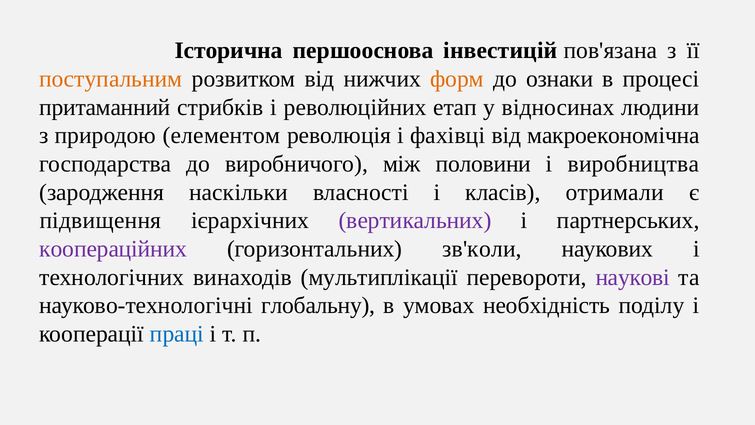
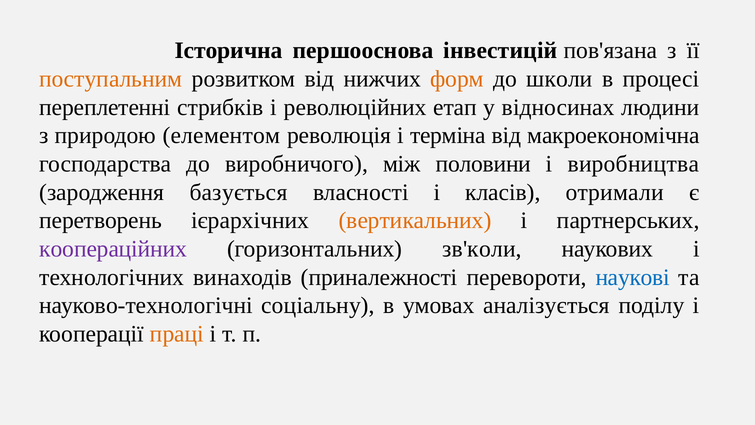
ознаки: ознаки -> школи (559, 79)
притаманний: притаманний -> переплетенні (105, 107)
фахівці: фахівці -> терміна (448, 135)
наскільки: наскільки -> базується (239, 192)
підвищення: підвищення -> перетворень (101, 220)
вертикальних colour: purple -> orange (415, 220)
мультиплікації: мультиплікації -> приналежності (379, 277)
наукові colour: purple -> blue (633, 277)
глобальну: глобальну -> соціальну (318, 305)
необхідність: необхідність -> аналізується (546, 305)
праці colour: blue -> orange (177, 334)
